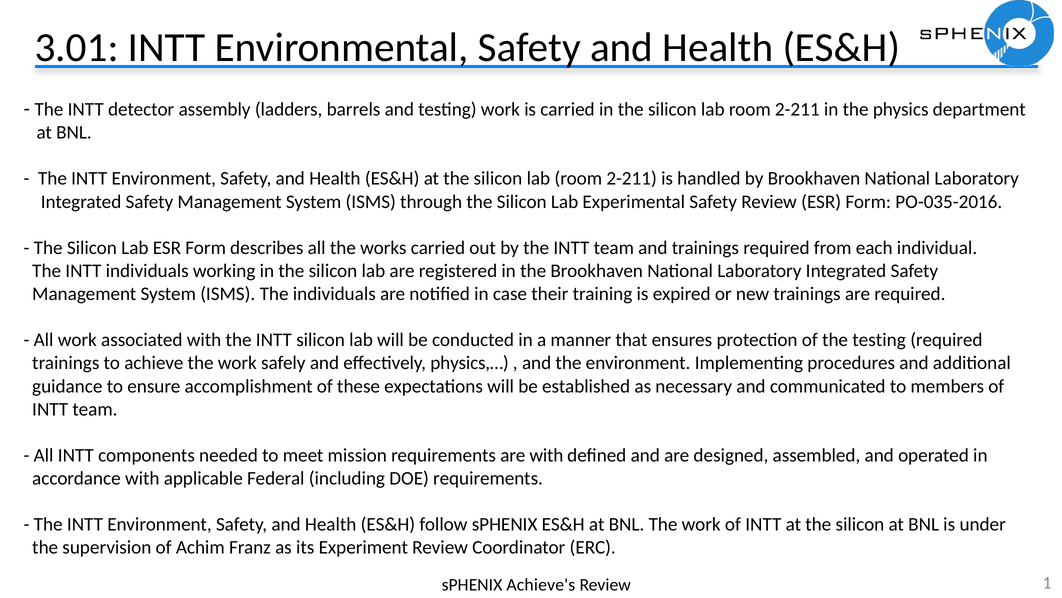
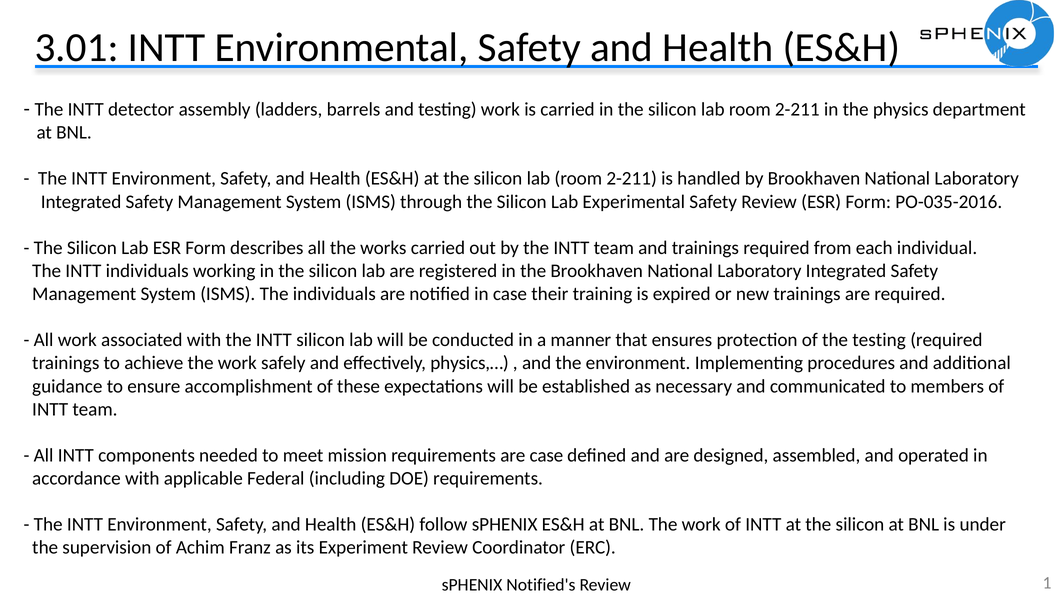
are with: with -> case (546, 455)
Achieve's: Achieve's -> Notified's (541, 584)
